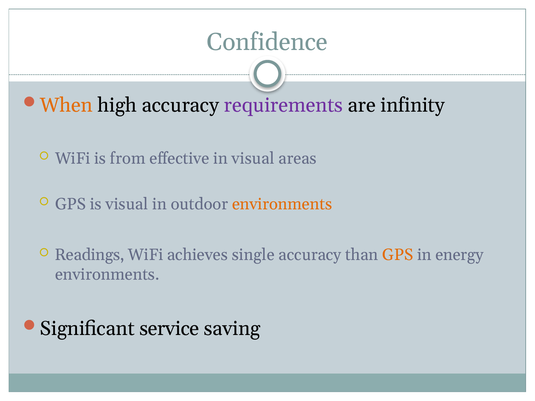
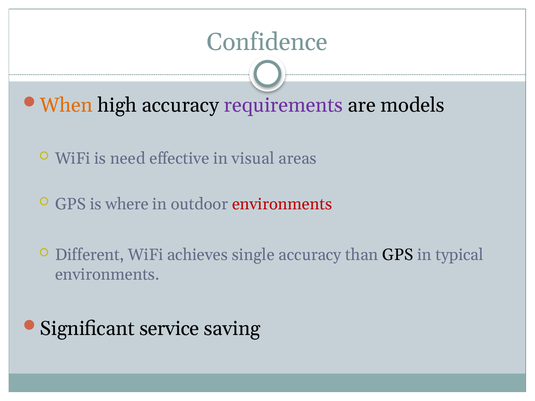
infinity: infinity -> models (413, 105)
from: from -> need (128, 158)
is visual: visual -> where (127, 204)
environments colour: orange -> red (282, 204)
Readings: Readings -> Different (90, 255)
GPS colour: orange -> black (398, 255)
energy: energy -> typical (459, 255)
